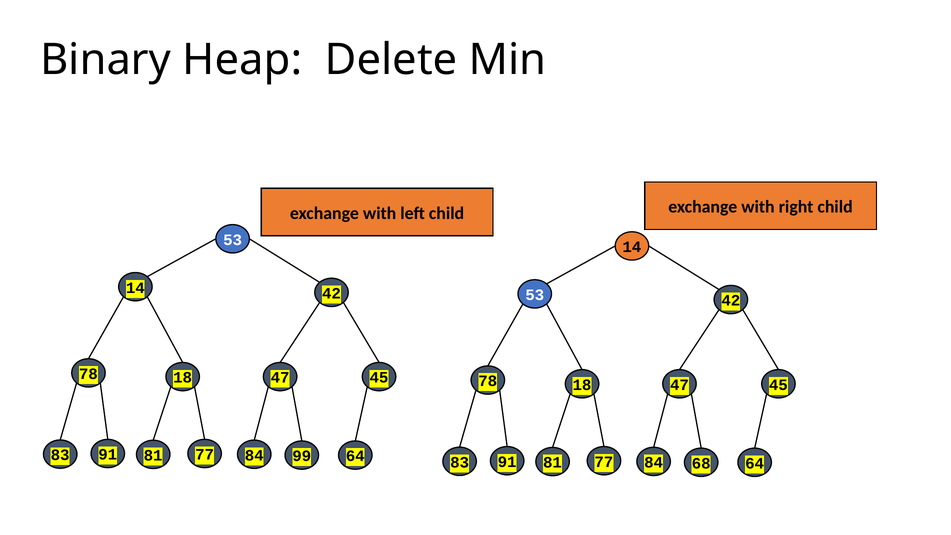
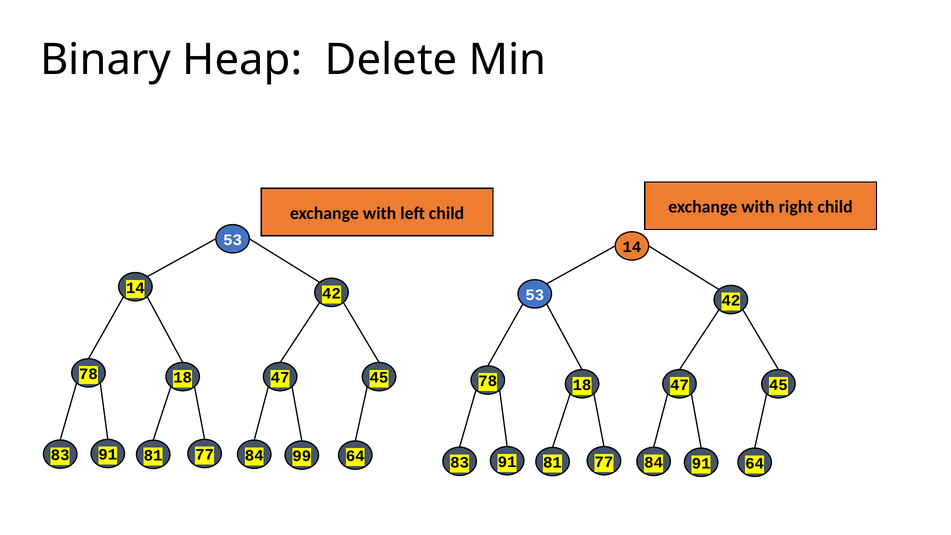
84 68: 68 -> 91 (701, 463)
